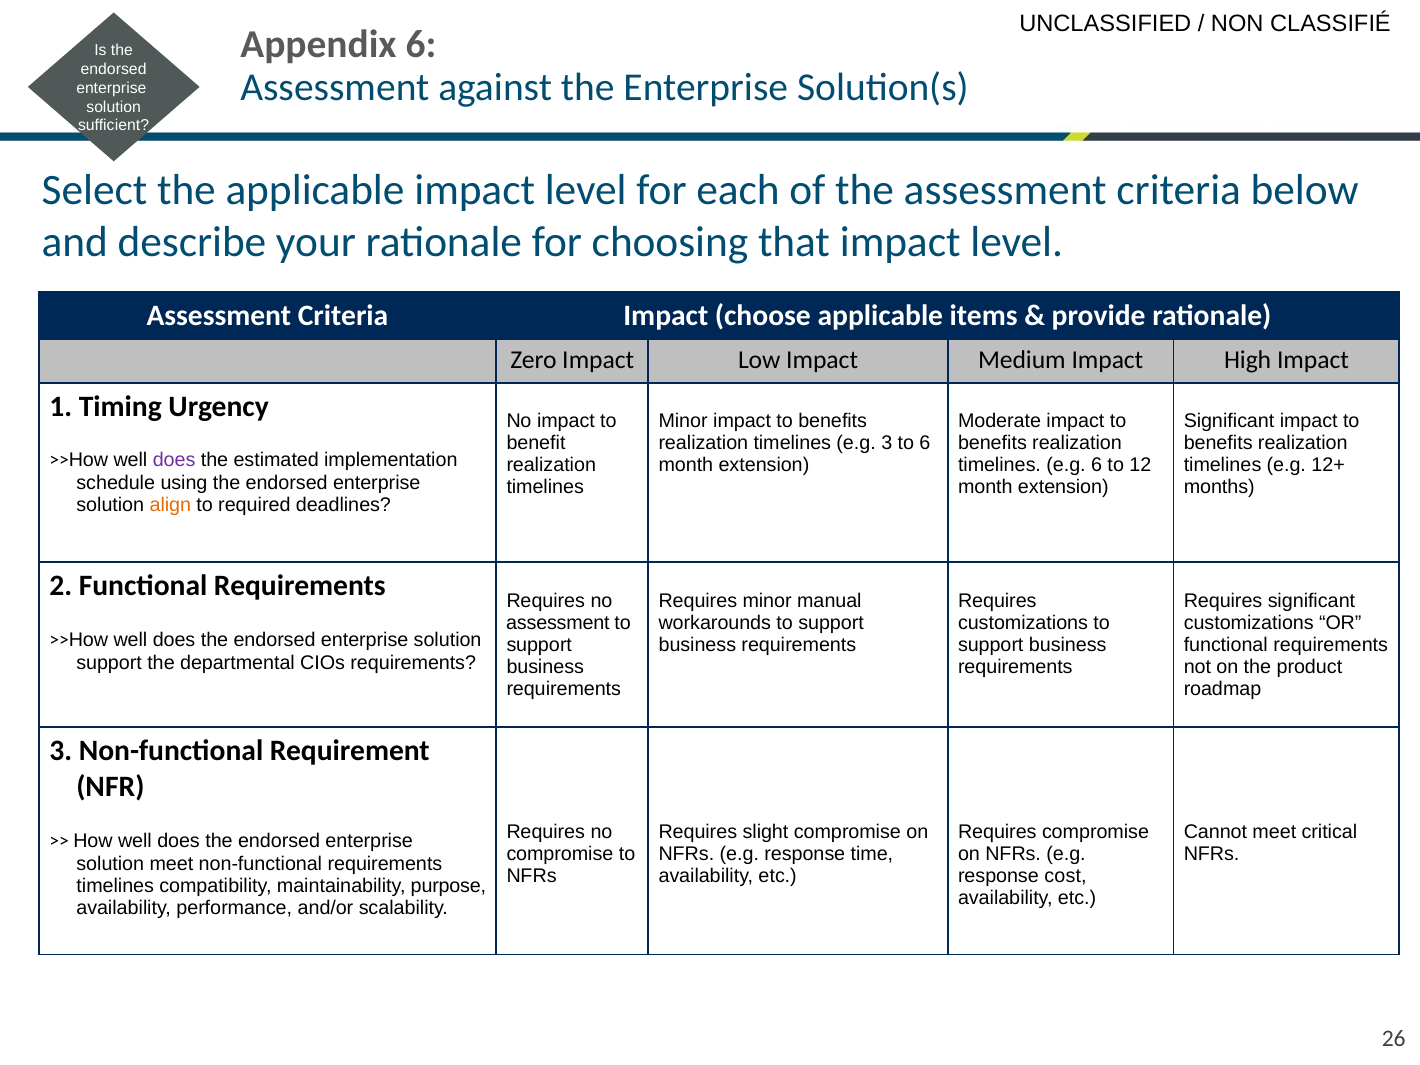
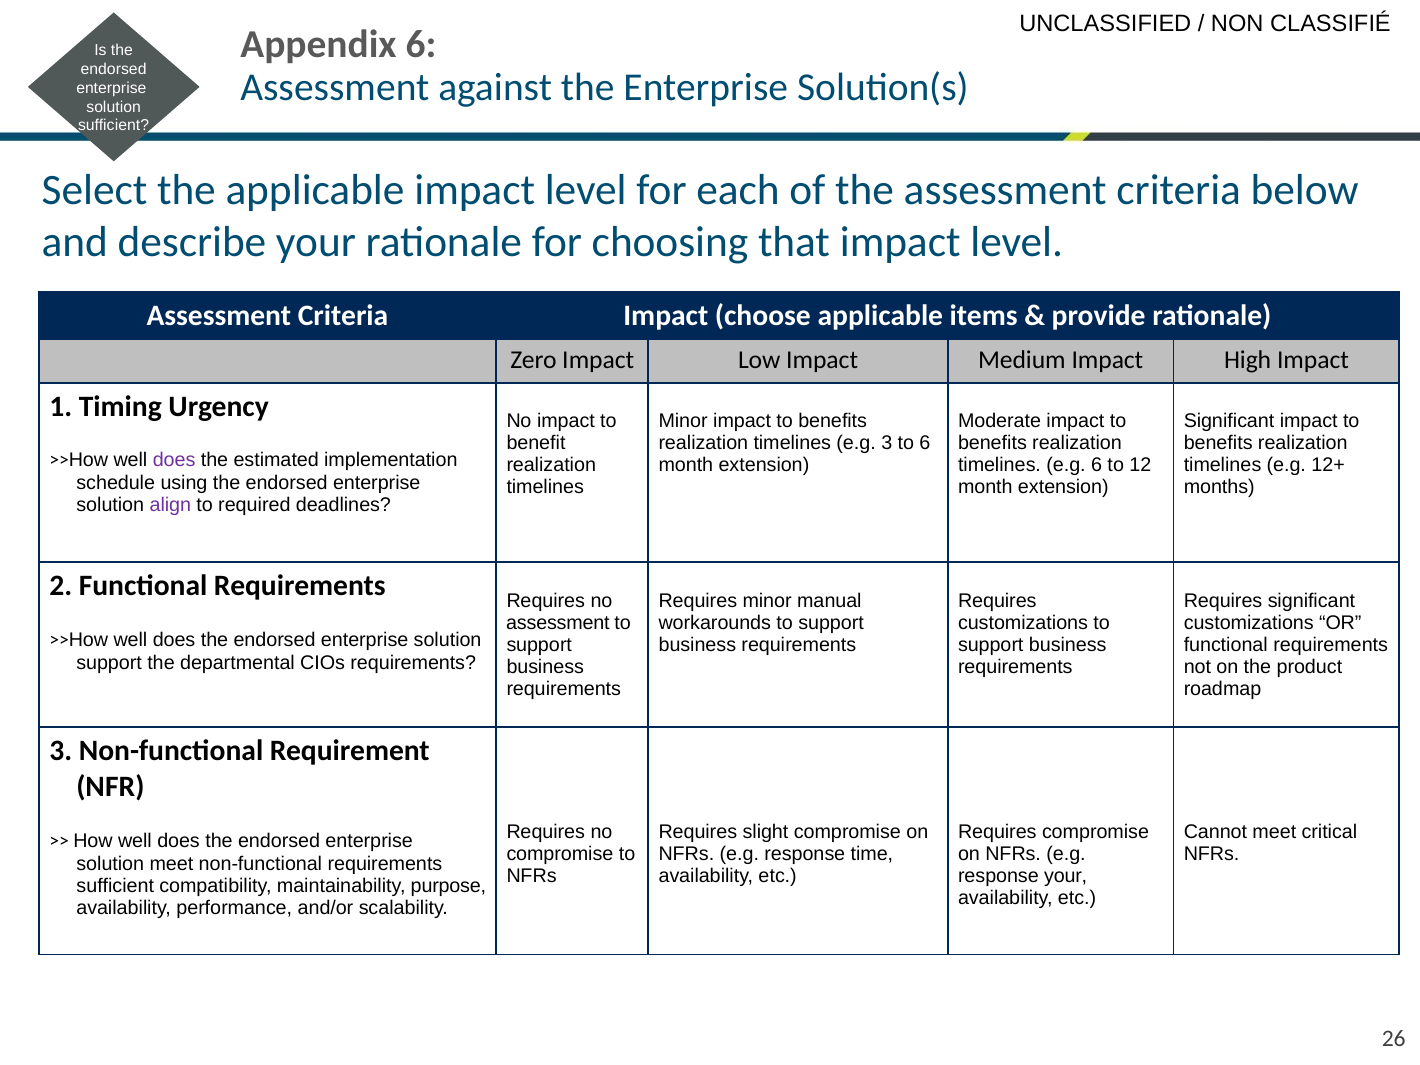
align colour: orange -> purple (170, 505)
response cost: cost -> your (1066, 876)
timelines: timelines -> sufficient (115, 886)
